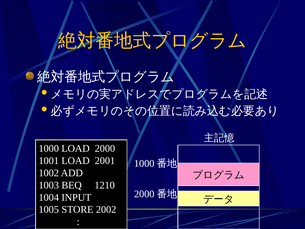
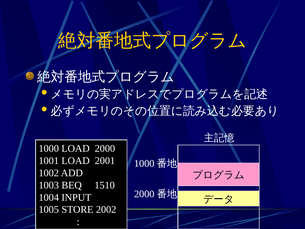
1210: 1210 -> 1510 (105, 185)
